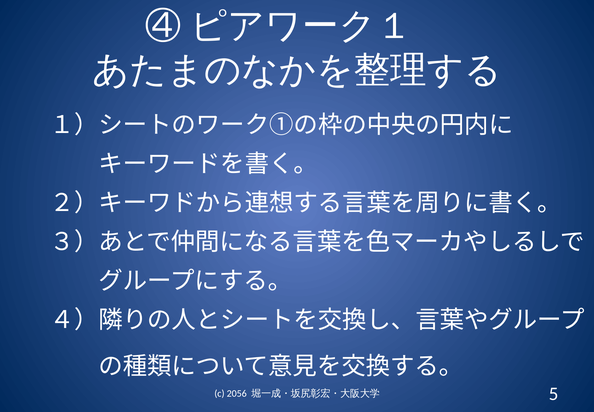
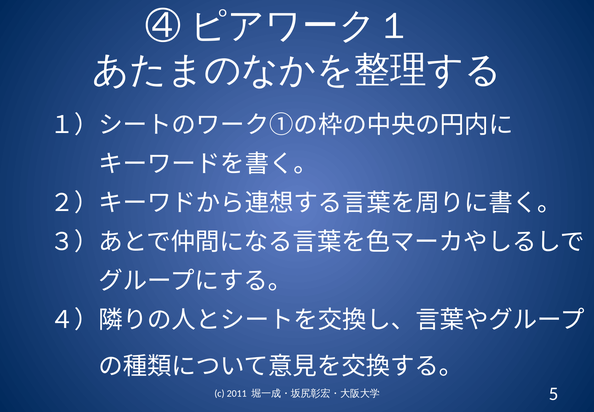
2056: 2056 -> 2011 (237, 393)
